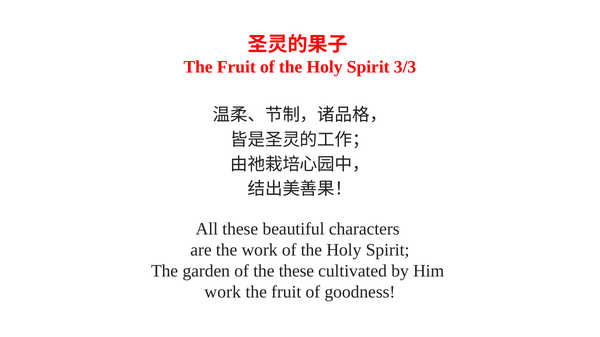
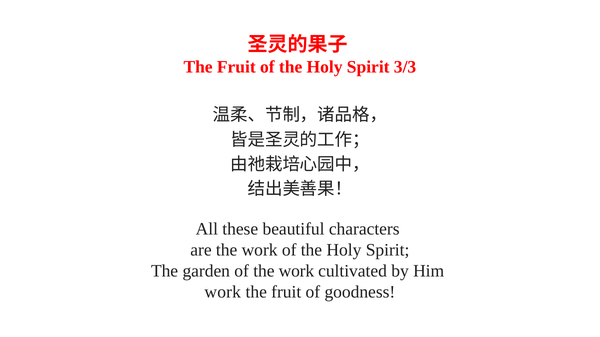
of the these: these -> work (296, 271)
